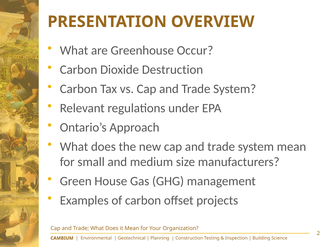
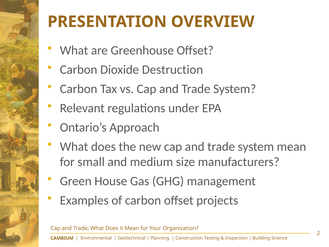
Greenhouse Occur: Occur -> Offset (195, 50)
